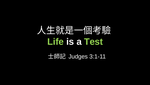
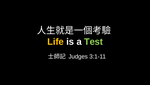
Life colour: light green -> yellow (56, 41)
